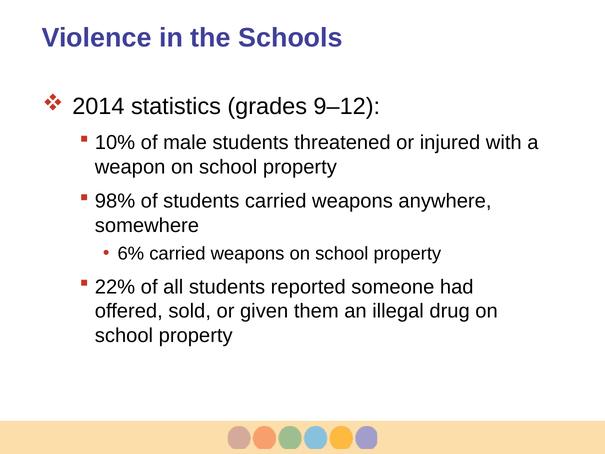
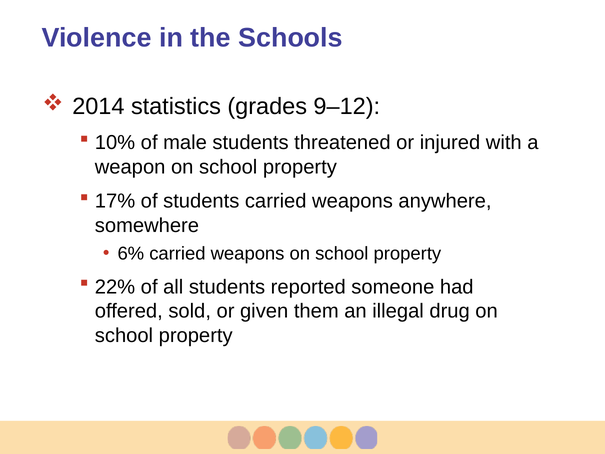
98%: 98% -> 17% (115, 201)
